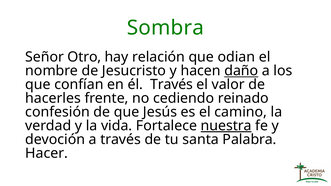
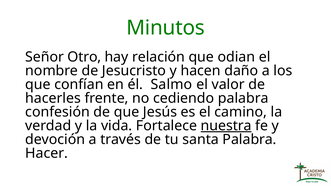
Sombra: Sombra -> Minutos (166, 28)
daño underline: present -> none (241, 71)
él Través: Través -> Salmo (171, 85)
cediendo reinado: reinado -> palabra (243, 98)
